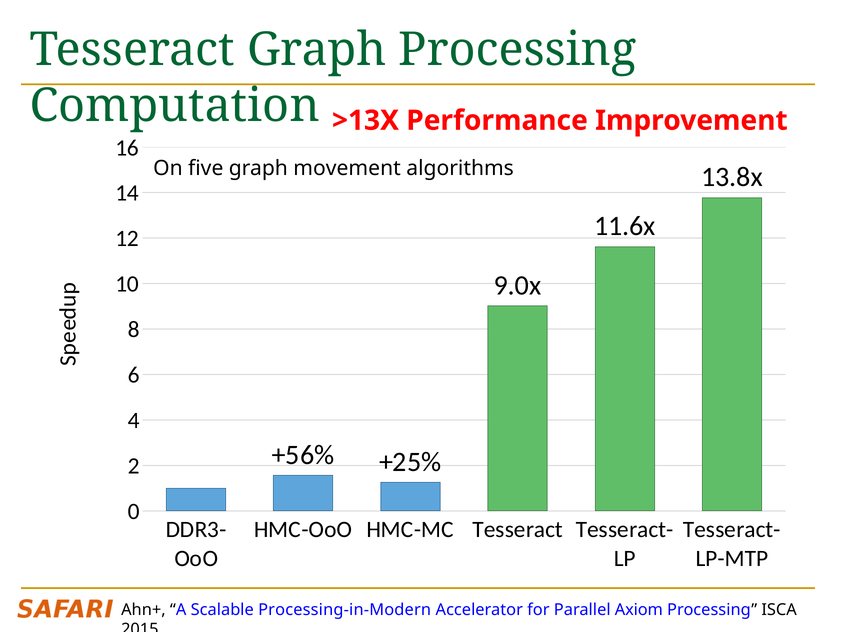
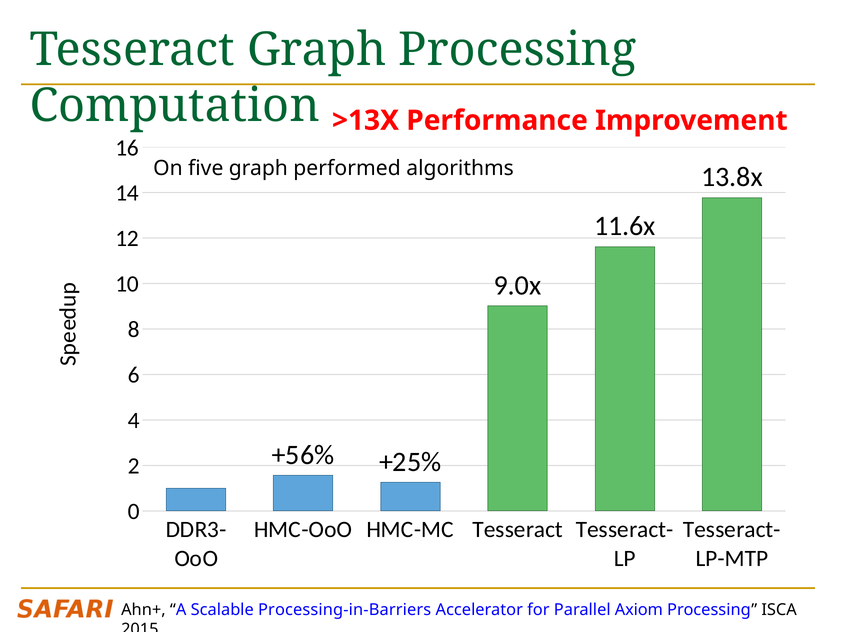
movement: movement -> performed (347, 168)
Processing-in-Modern: Processing-in-Modern -> Processing-in-Barriers (345, 610)
